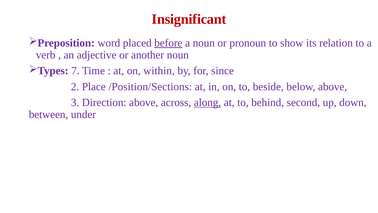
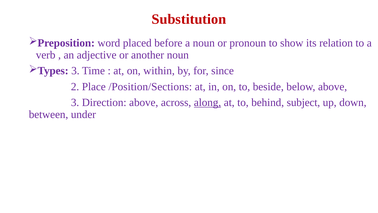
Insignificant: Insignificant -> Substitution (189, 19)
before underline: present -> none (168, 43)
7: 7 -> 3 (75, 71)
second: second -> subject (303, 102)
